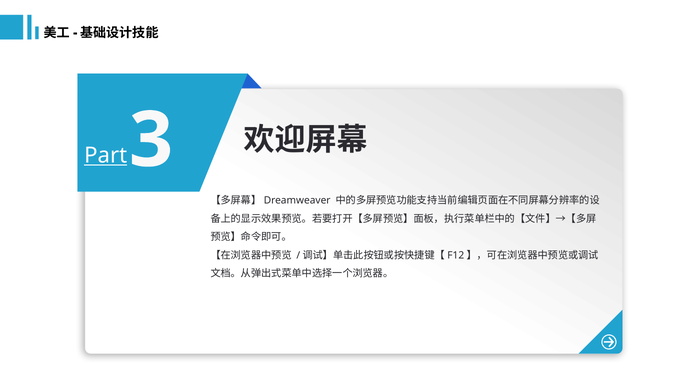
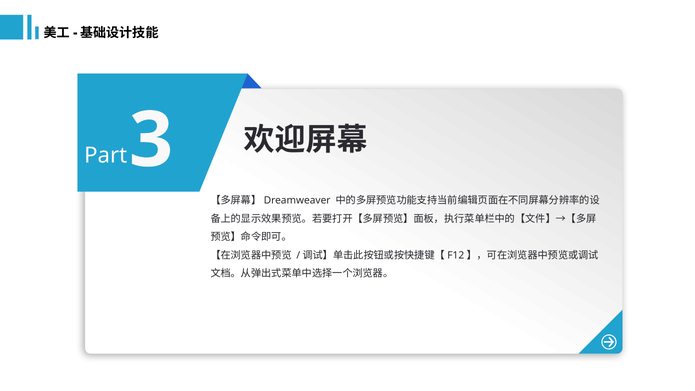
Part underline: present -> none (106, 155)
